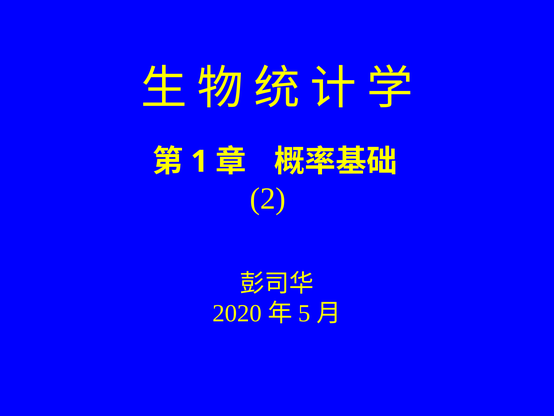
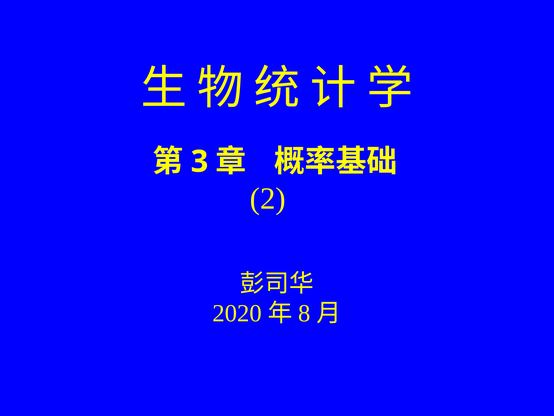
1: 1 -> 3 (199, 161)
5: 5 -> 8 (304, 313)
